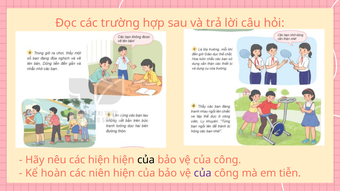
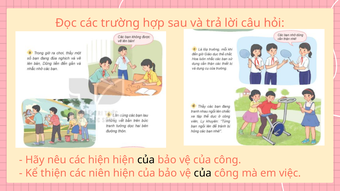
hoàn: hoàn -> thiện (54, 173)
của colour: purple -> black (203, 173)
tiễn: tiễn -> việc (290, 173)
